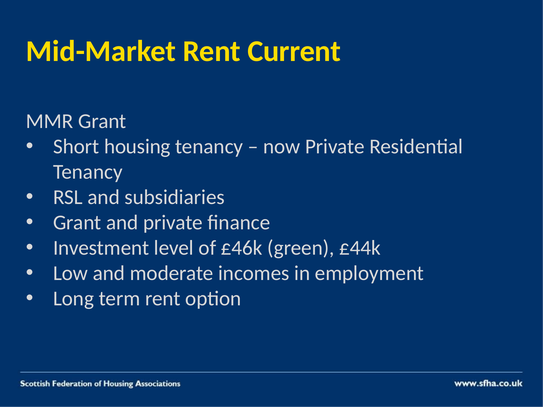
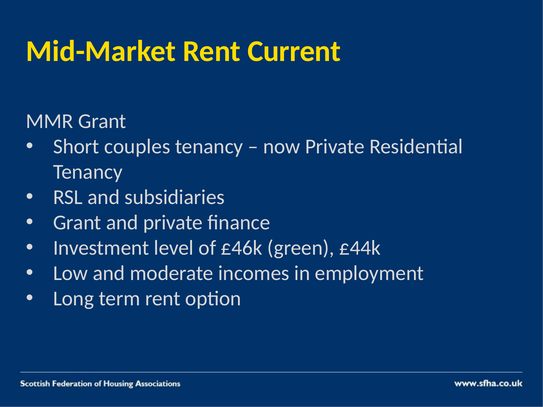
housing: housing -> couples (137, 147)
